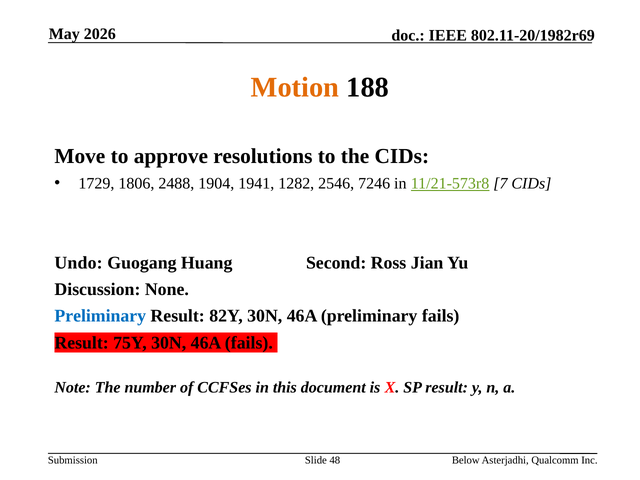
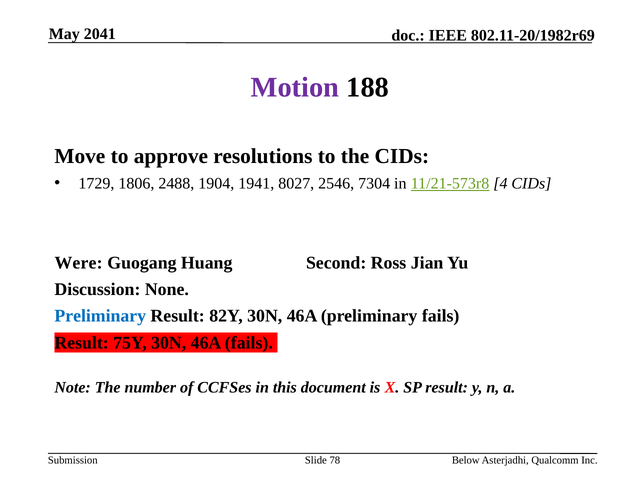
2026: 2026 -> 2041 (100, 34)
Motion colour: orange -> purple (295, 87)
1282: 1282 -> 8027 (296, 184)
7246: 7246 -> 7304 (374, 184)
7: 7 -> 4 (500, 184)
Undo: Undo -> Were (79, 263)
48: 48 -> 78 (335, 460)
